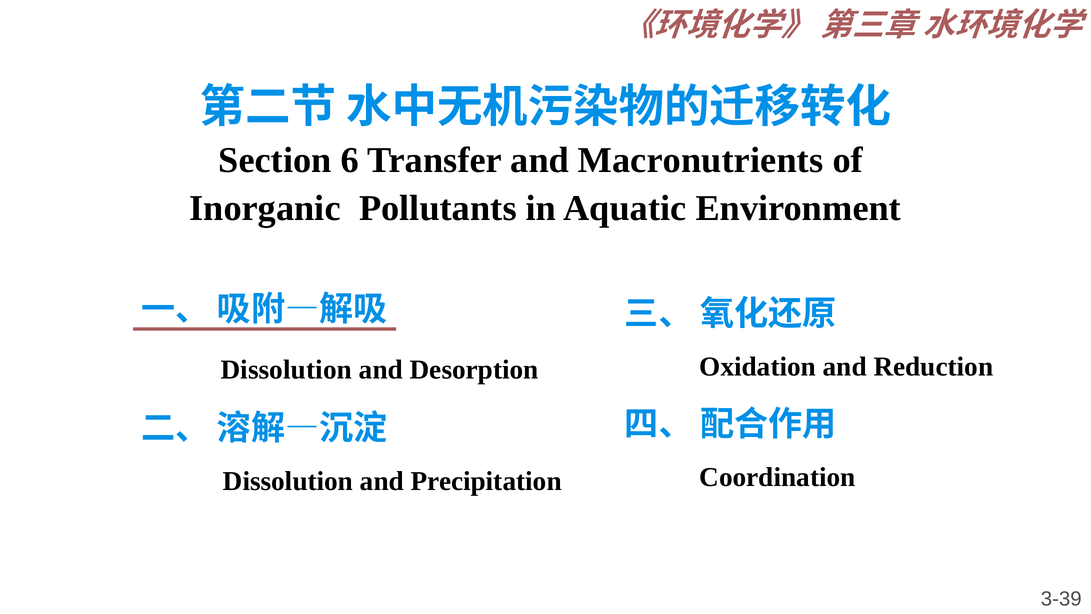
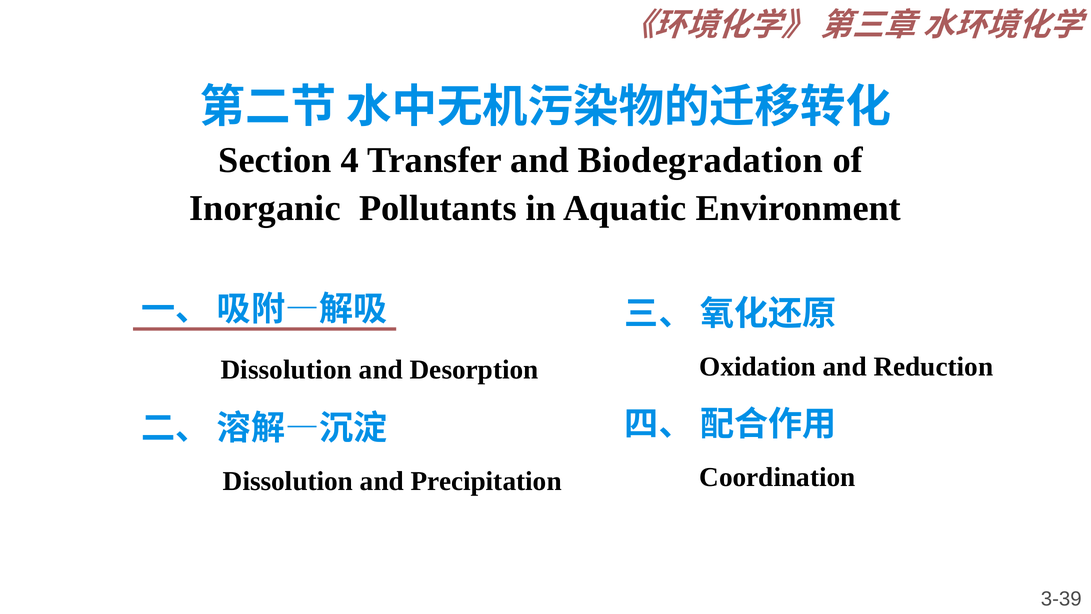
6: 6 -> 4 (350, 160)
Macronutrients: Macronutrients -> Biodegradation (700, 160)
